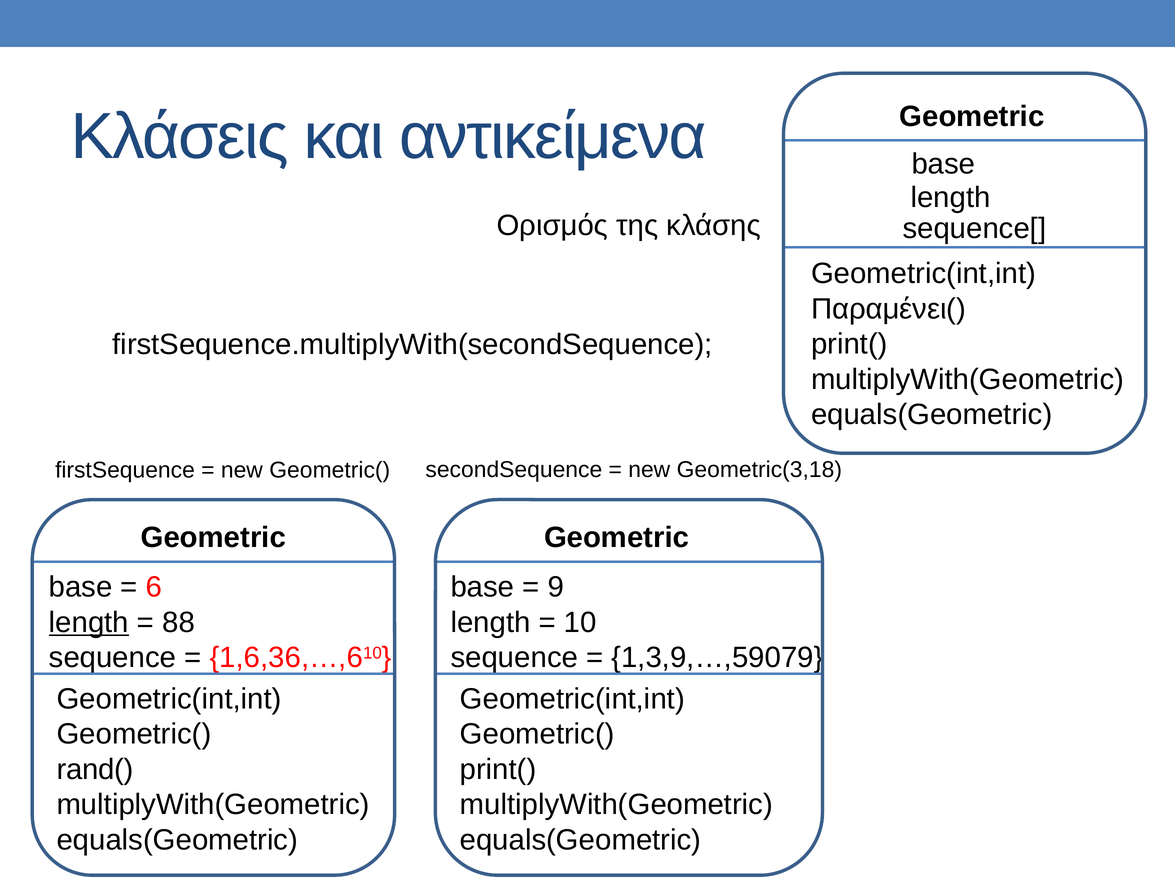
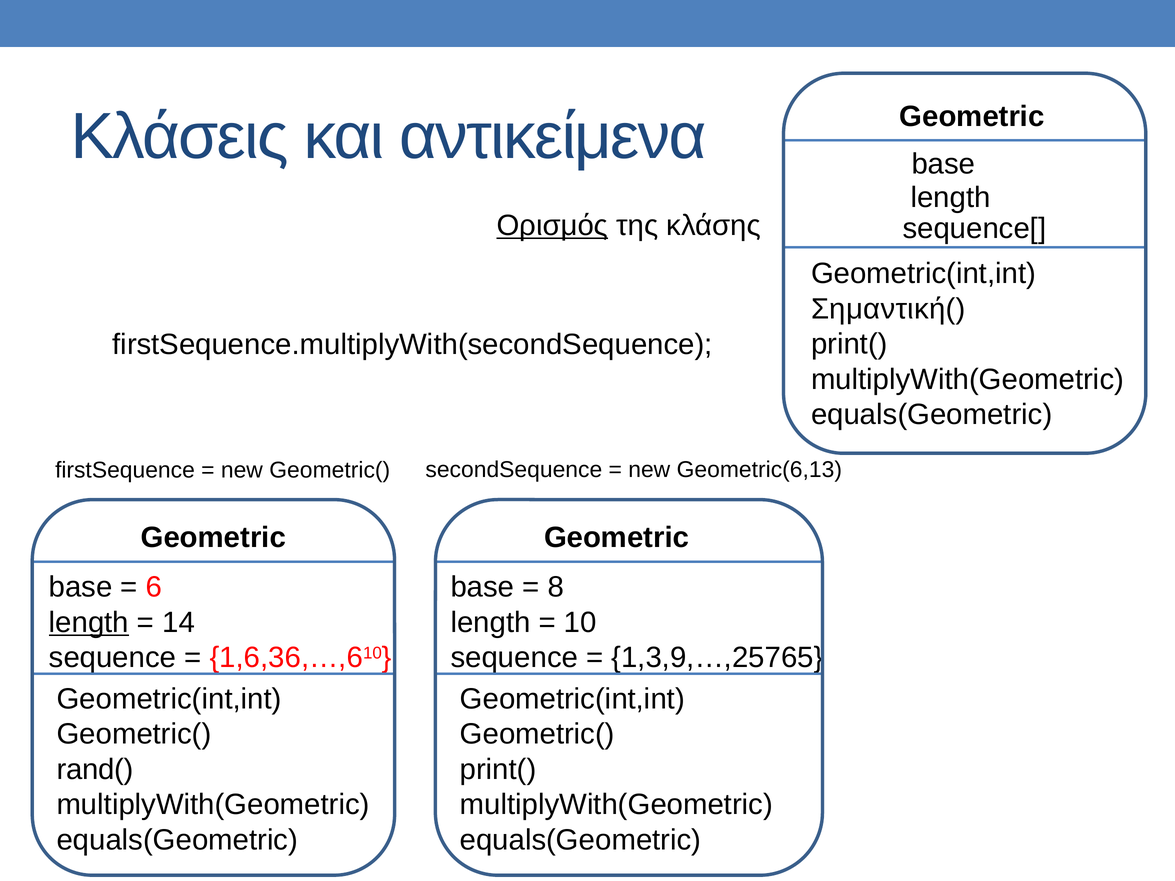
Ορισμός underline: none -> present (552, 226)
Παραμένει(: Παραμένει( -> Σημαντική( (888, 309)
Geometric(3,18: Geometric(3,18 -> Geometric(6,13 (759, 470)
9: 9 -> 8 (556, 587)
88: 88 -> 14 (178, 623)
1,3,9,…,59079: 1,3,9,…,59079 -> 1,3,9,…,25765 (717, 658)
